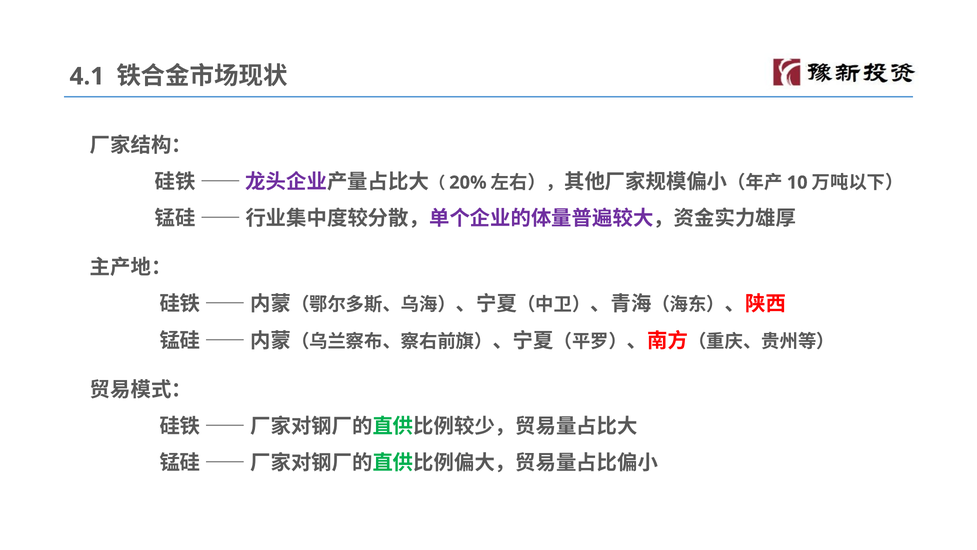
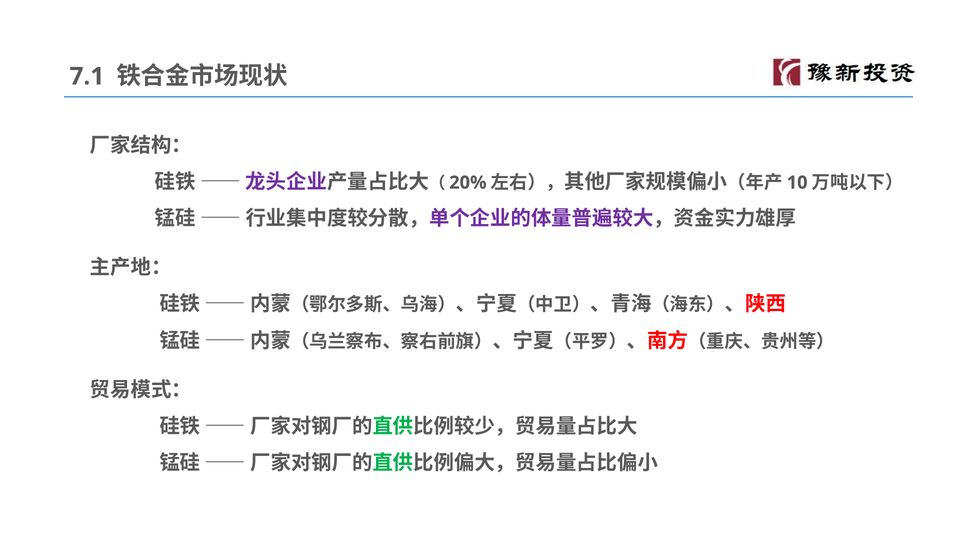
4.1: 4.1 -> 7.1 (87, 76)
